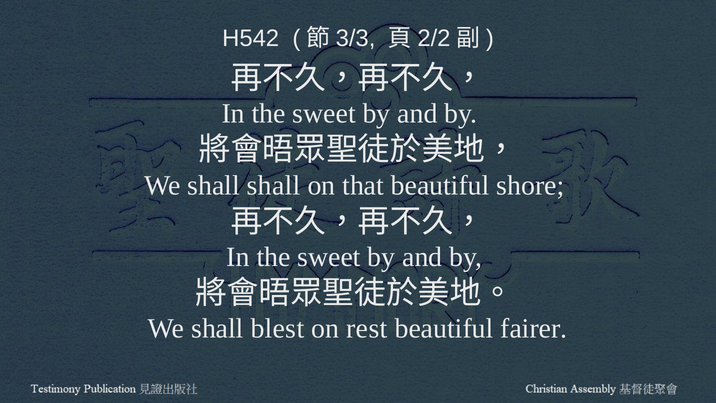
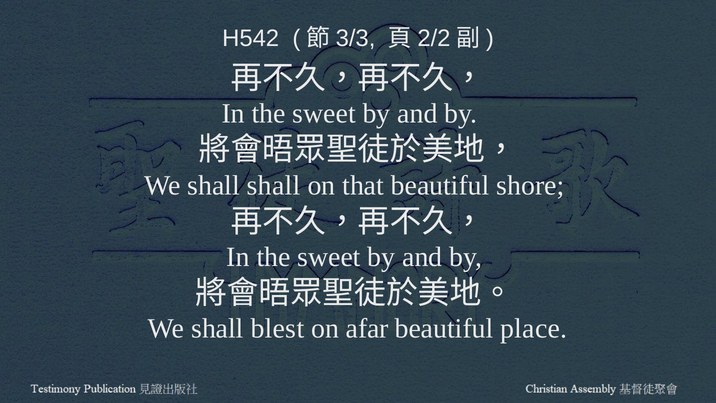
rest: rest -> afar (367, 329)
fairer: fairer -> place (534, 329)
